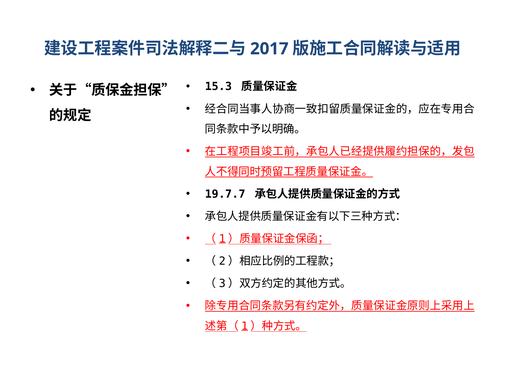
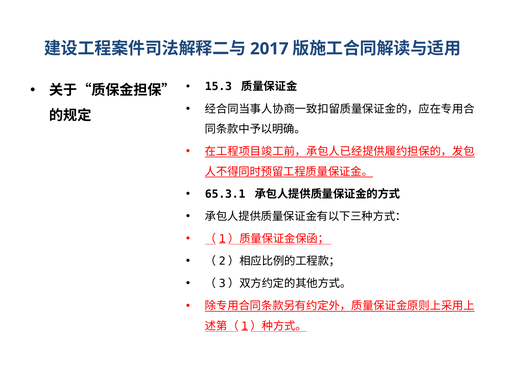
19.7.7: 19.7.7 -> 65.3.1 (225, 194)
